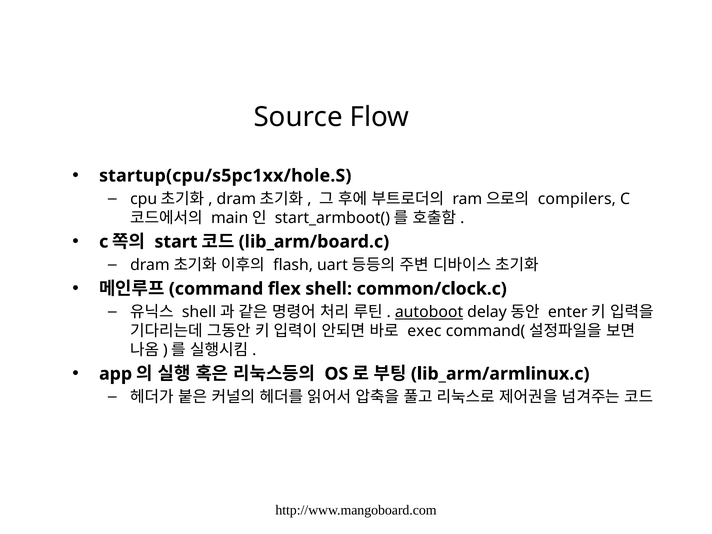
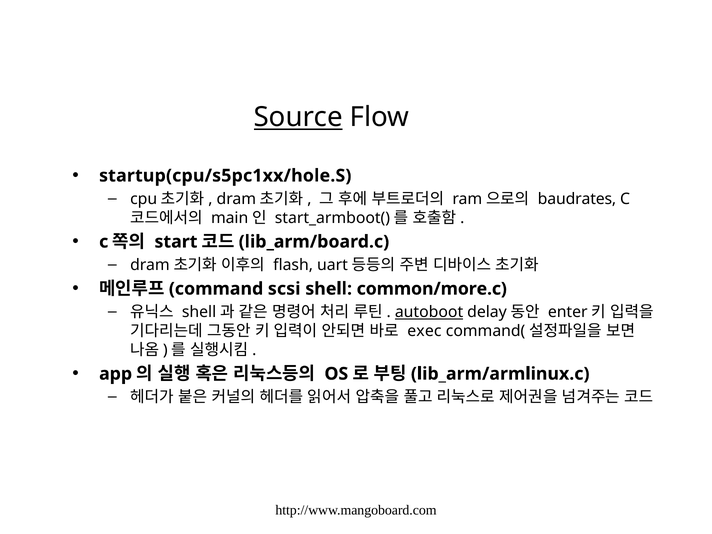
Source underline: none -> present (298, 117)
compilers: compilers -> baudrates (577, 199)
flex: flex -> scsi (284, 289)
common/clock.c: common/clock.c -> common/more.c (432, 289)
